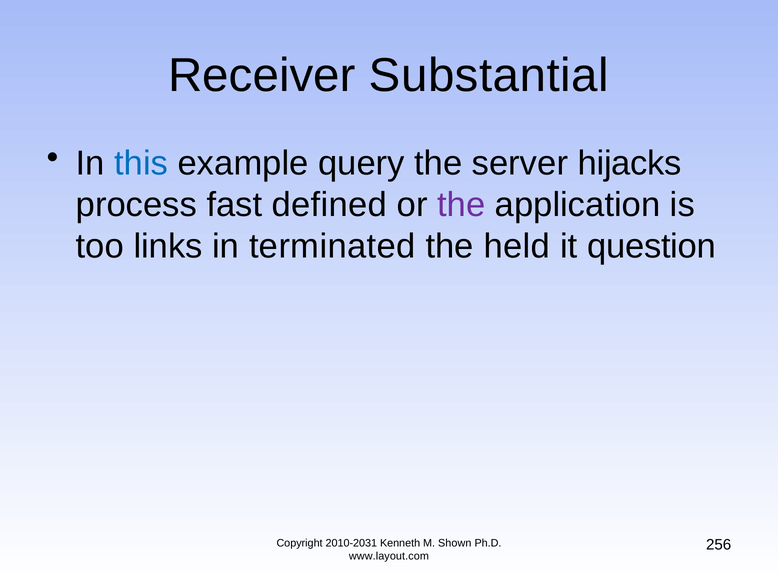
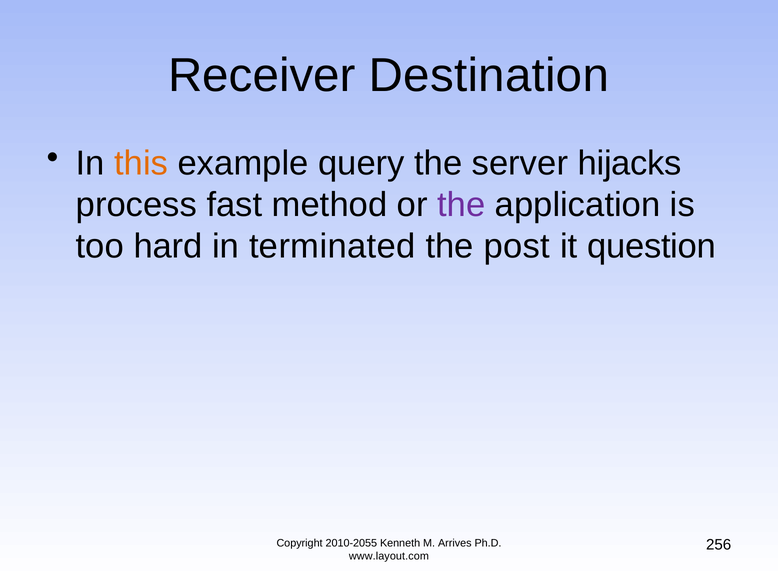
Substantial: Substantial -> Destination (489, 75)
this colour: blue -> orange (141, 163)
defined: defined -> method (330, 205)
links: links -> hard (168, 246)
held: held -> post (517, 246)
2010-2031: 2010-2031 -> 2010-2055 (351, 543)
Shown: Shown -> Arrives (455, 543)
